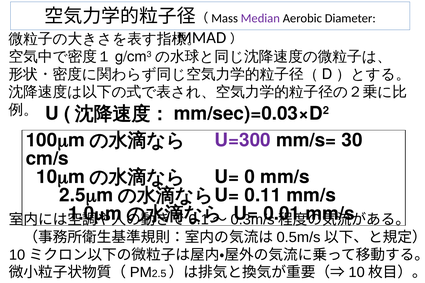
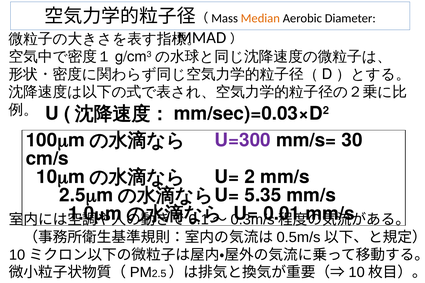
Median colour: purple -> orange (260, 18)
0: 0 -> 2 (250, 177)
0.11: 0.11 -> 5.35 (263, 196)
